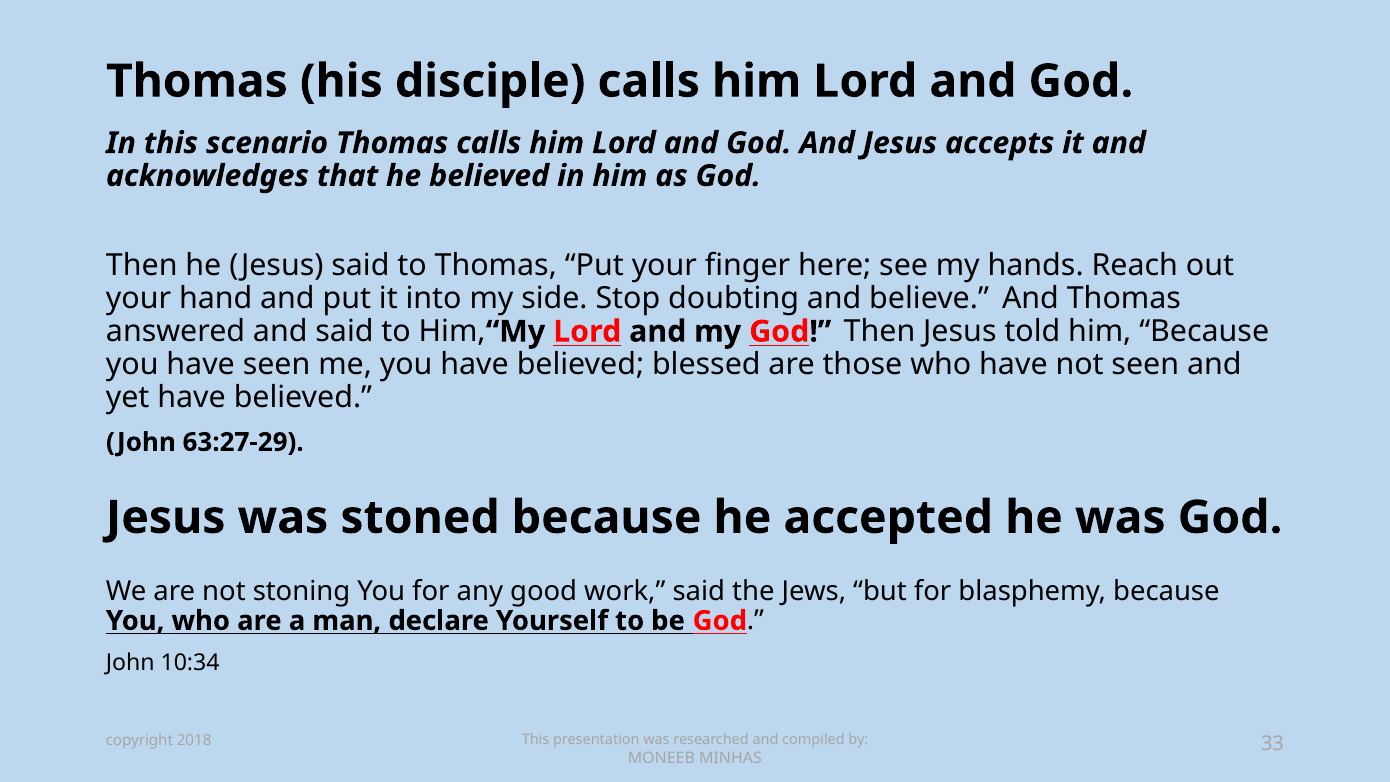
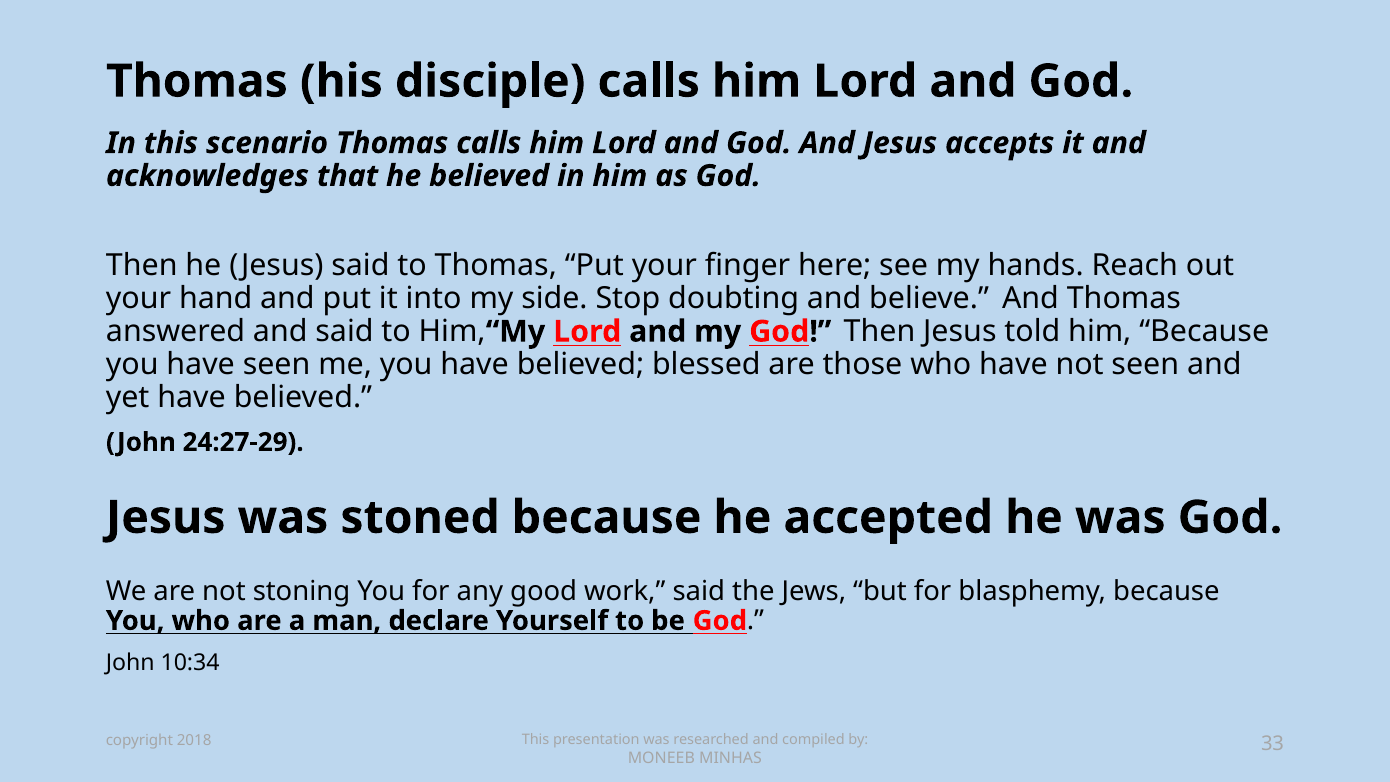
63:27-29: 63:27-29 -> 24:27-29 (243, 442)
